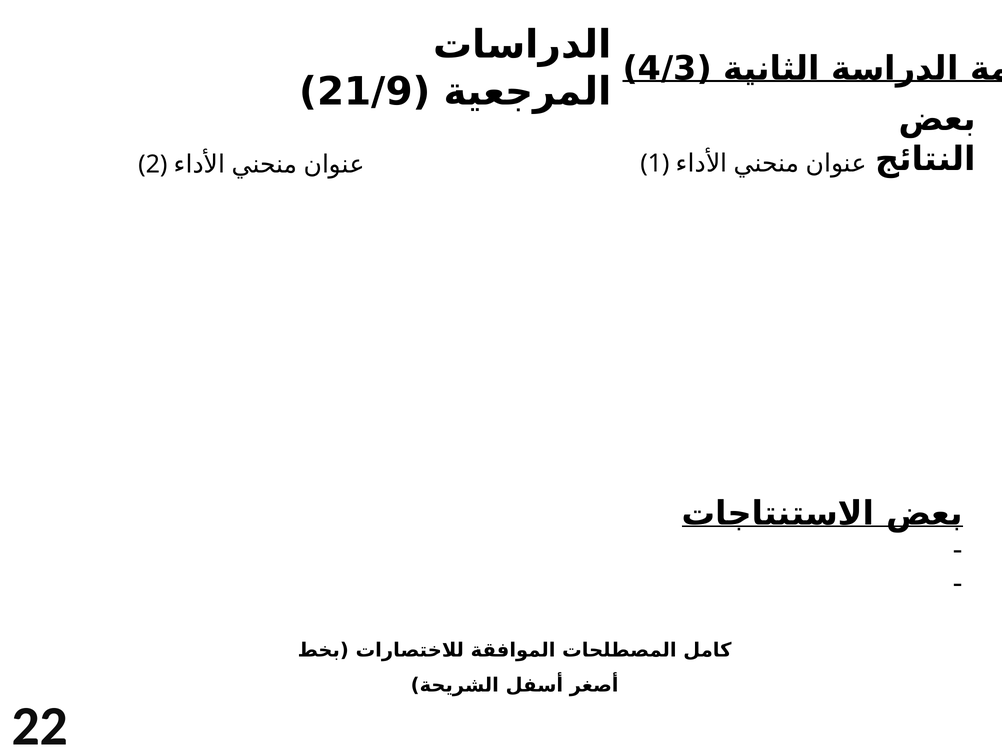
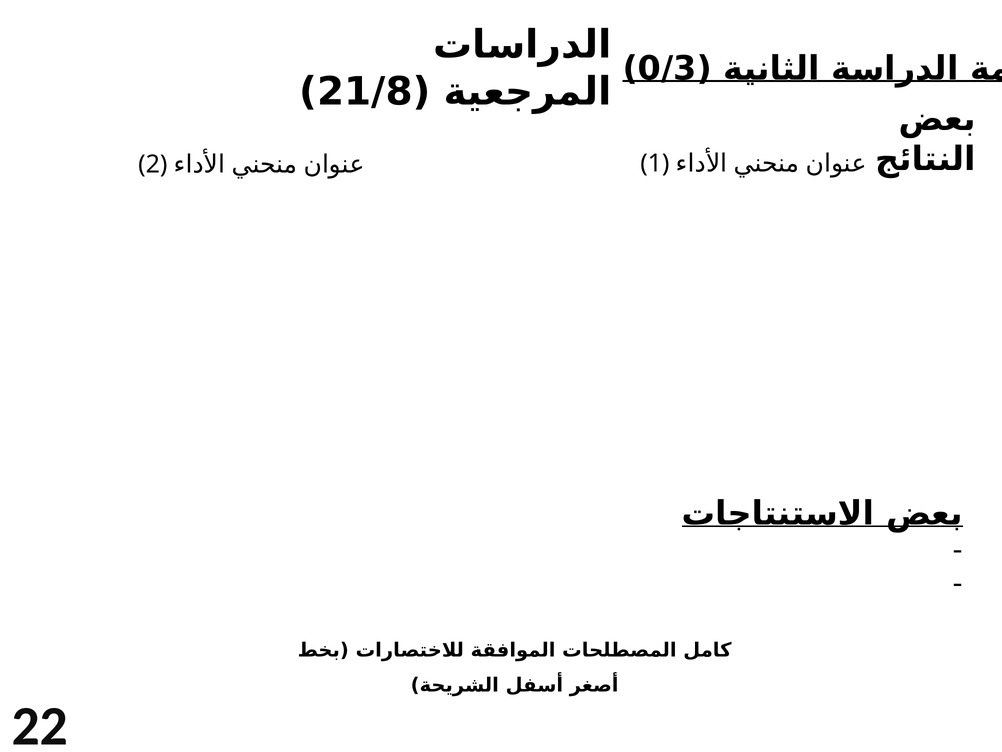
4/3: 4/3 -> 0/3 (667, 69)
21/9: 21/9 -> 21/8 (365, 92)
